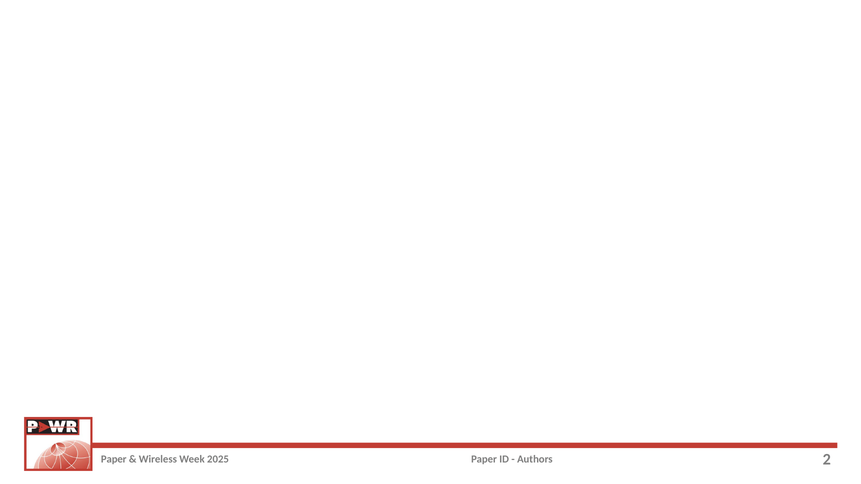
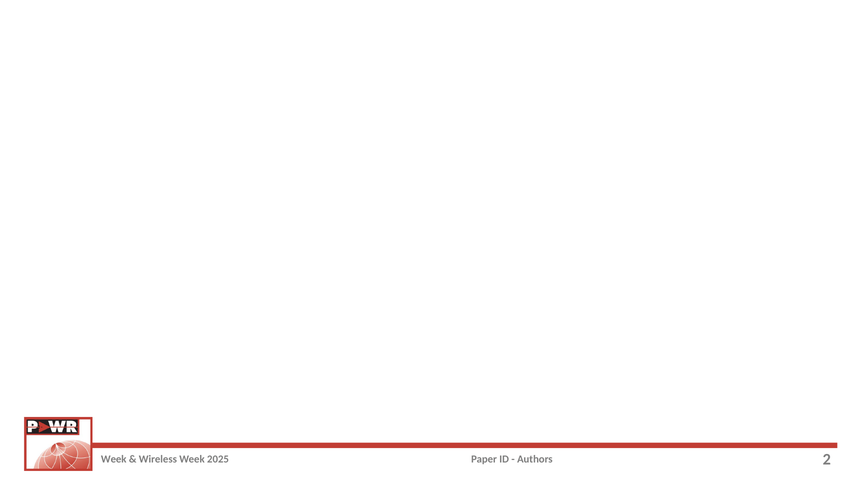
Paper: Paper -> Week (114, 460)
